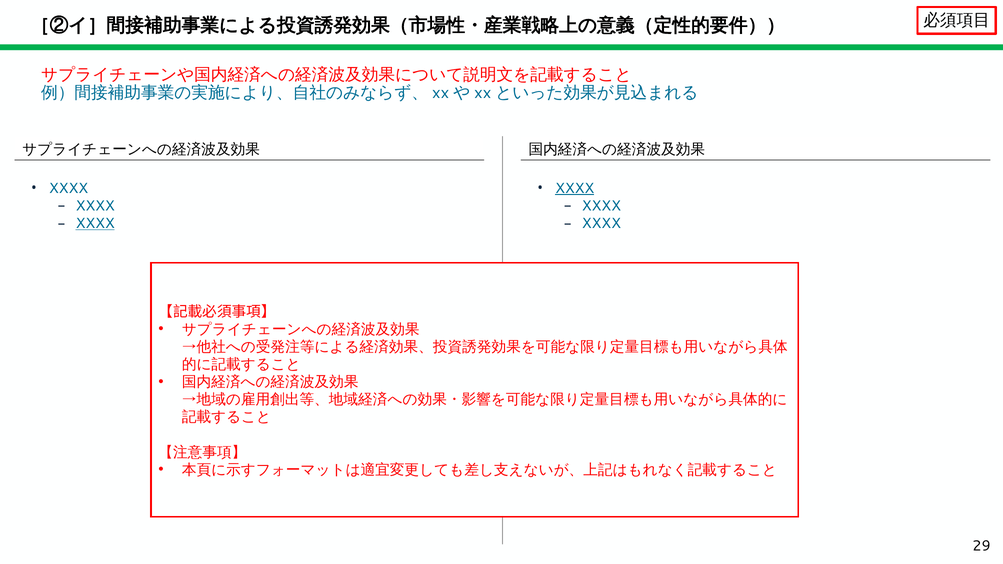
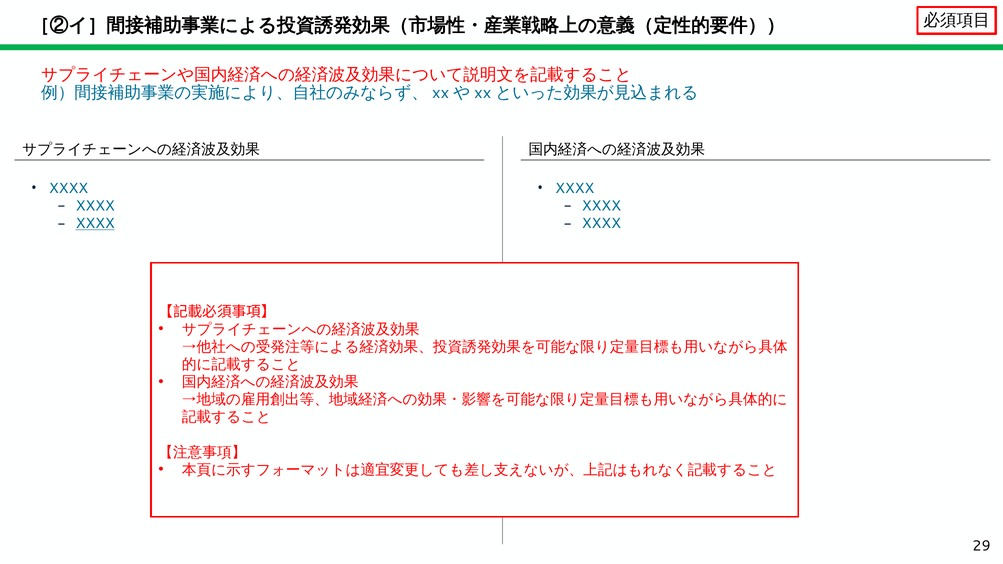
XXXX underline: present -> none (575, 188)
